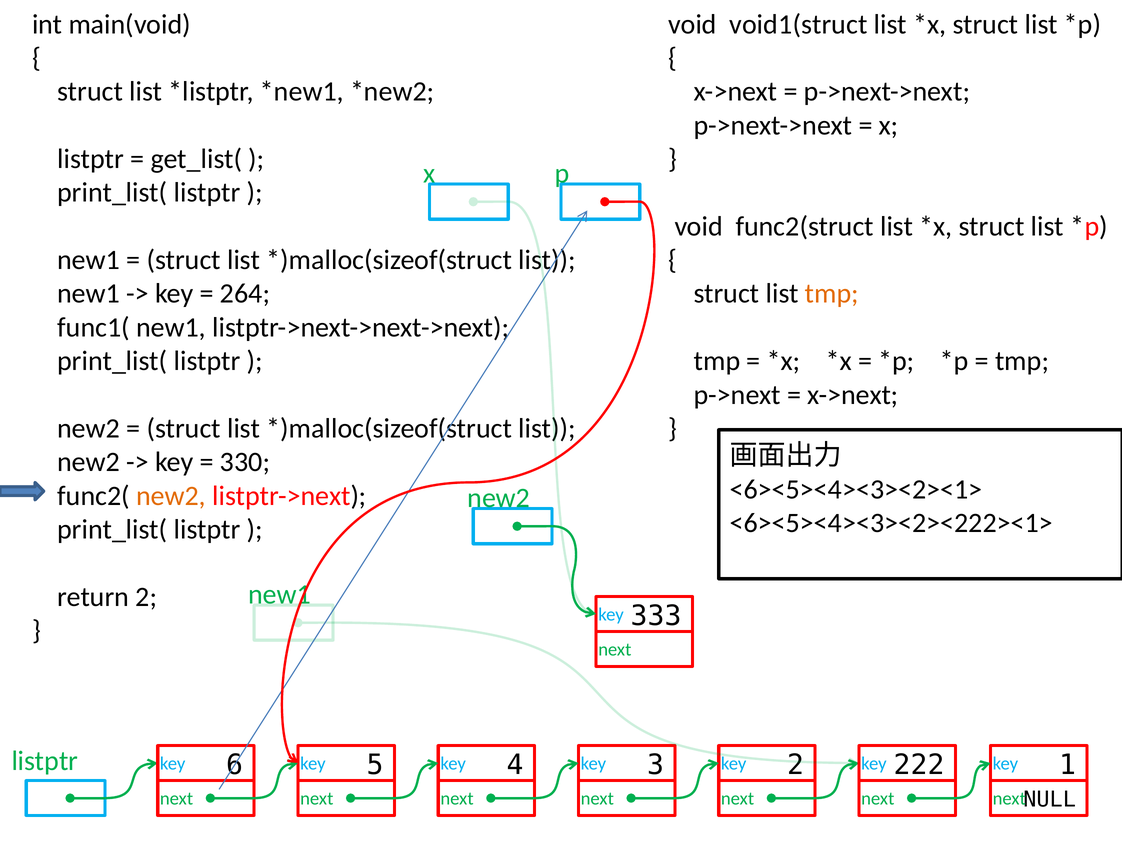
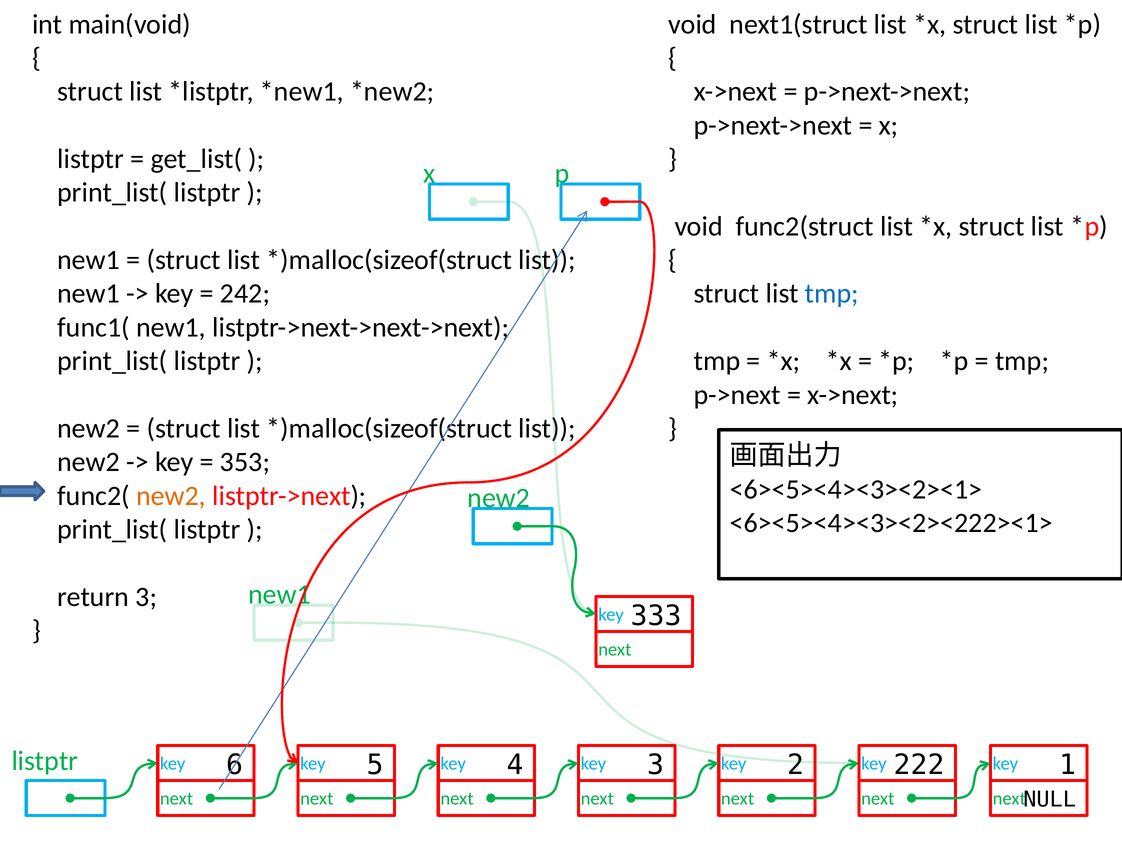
void1(struct: void1(struct -> next1(struct (798, 24)
264: 264 -> 242 (245, 294)
tmp colour: orange -> blue (832, 294)
330: 330 -> 353 (245, 462)
return 2: 2 -> 3 (146, 596)
